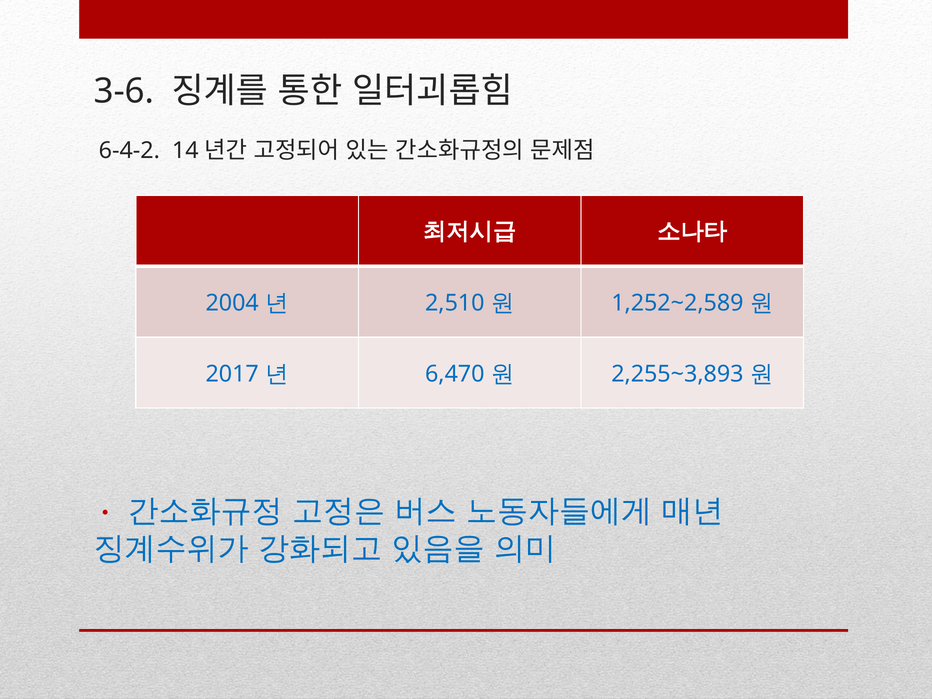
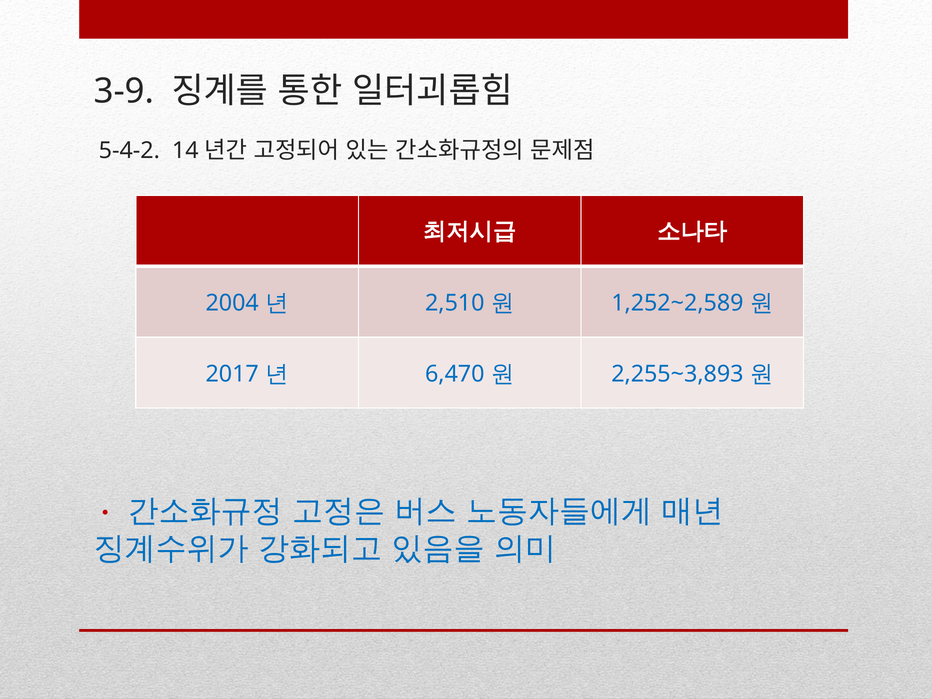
3-6: 3-6 -> 3-9 (124, 91)
6-4-2: 6-4-2 -> 5-4-2 (129, 151)
